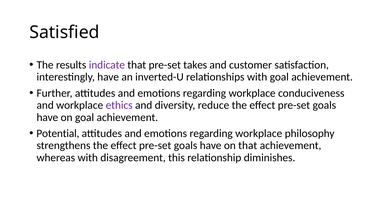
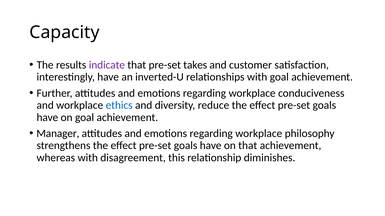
Satisfied: Satisfied -> Capacity (64, 32)
ethics colour: purple -> blue (119, 105)
Potential: Potential -> Manager (58, 134)
